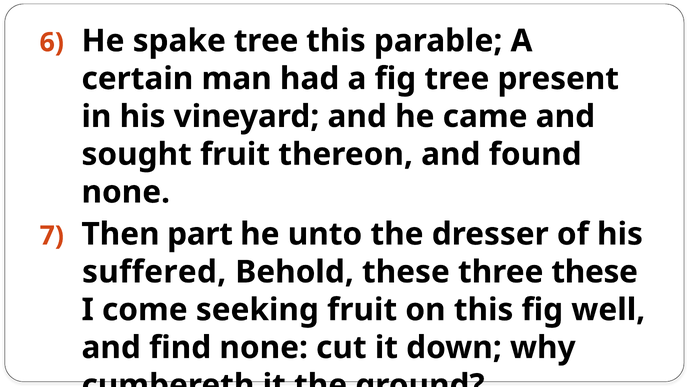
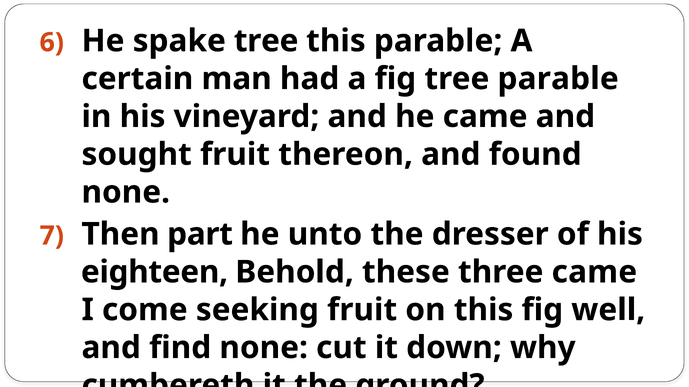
tree present: present -> parable (558, 79)
suffered: suffered -> eighteen (154, 272)
three these: these -> came (594, 272)
